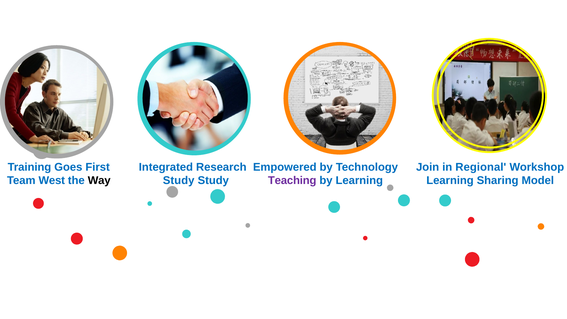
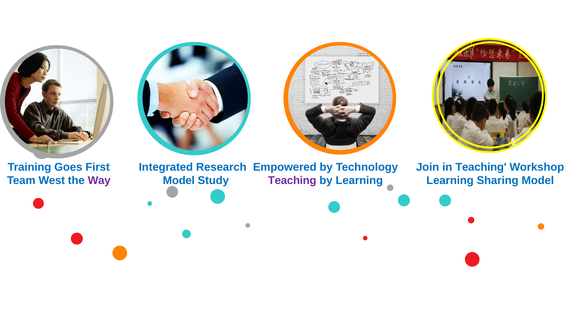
in Regional: Regional -> Teaching (481, 167)
Way colour: black -> purple (99, 180)
Study: Study -> Model (179, 180)
